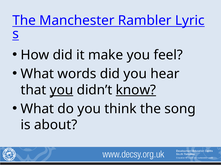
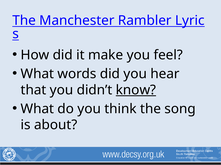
you underline: present -> none (62, 90)
